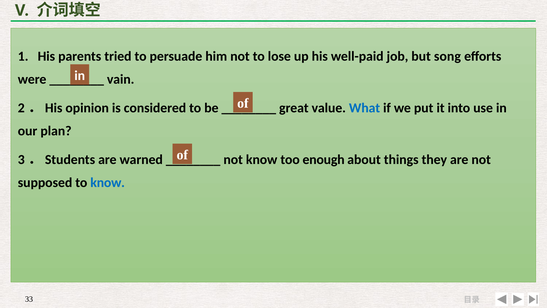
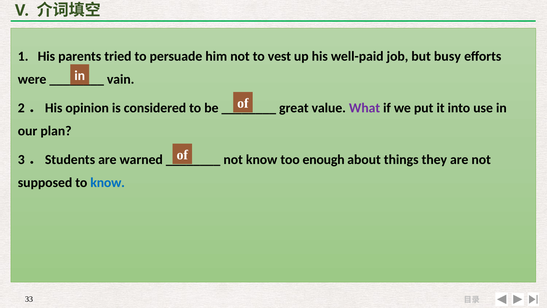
lose: lose -> vest (279, 56)
song: song -> busy (447, 56)
What colour: blue -> purple (365, 108)
